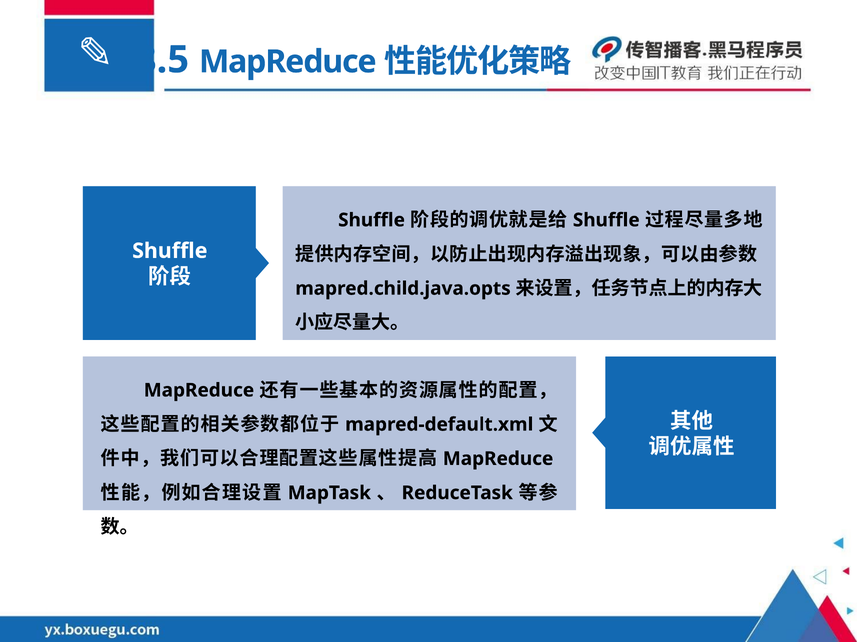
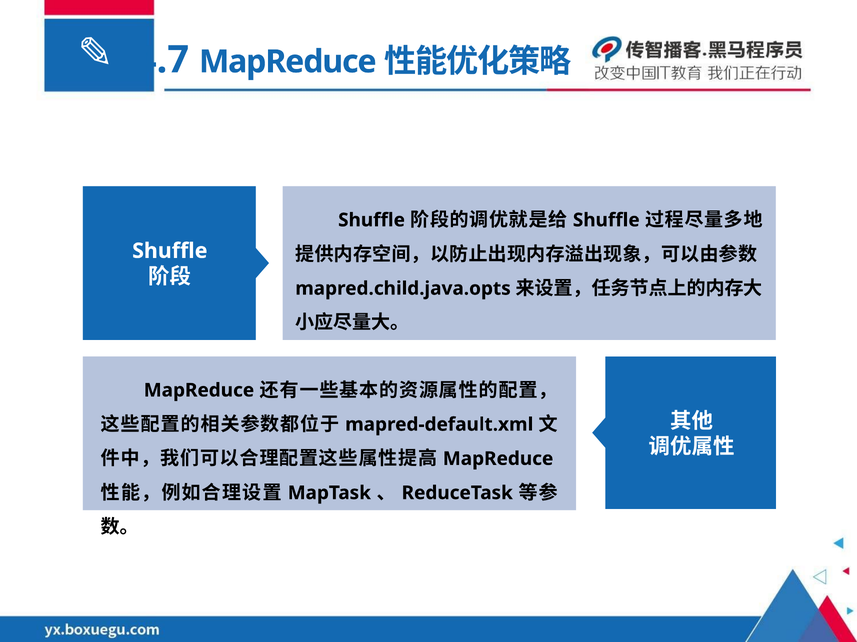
8.5: 8.5 -> 4.7 (162, 60)
